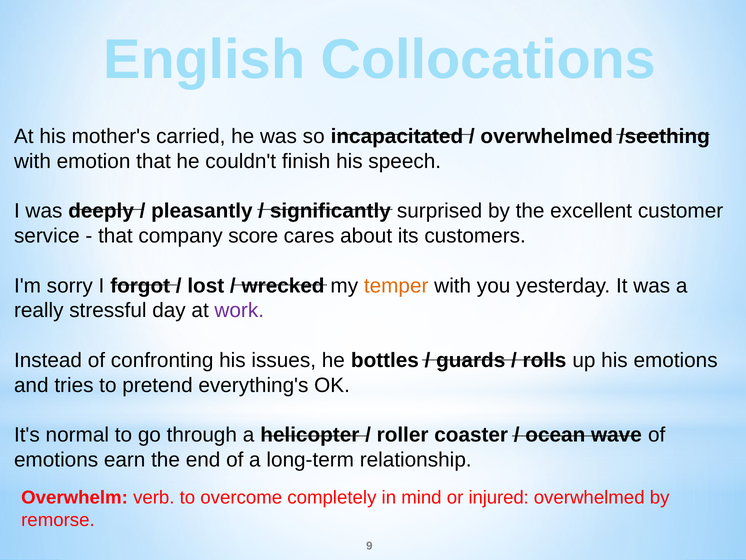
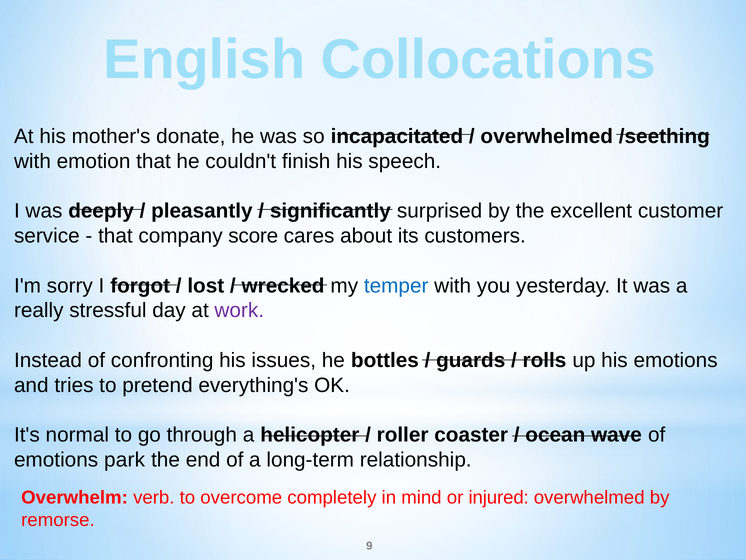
carried: carried -> donate (191, 136)
temper colour: orange -> blue (396, 285)
earn: earn -> park (125, 460)
